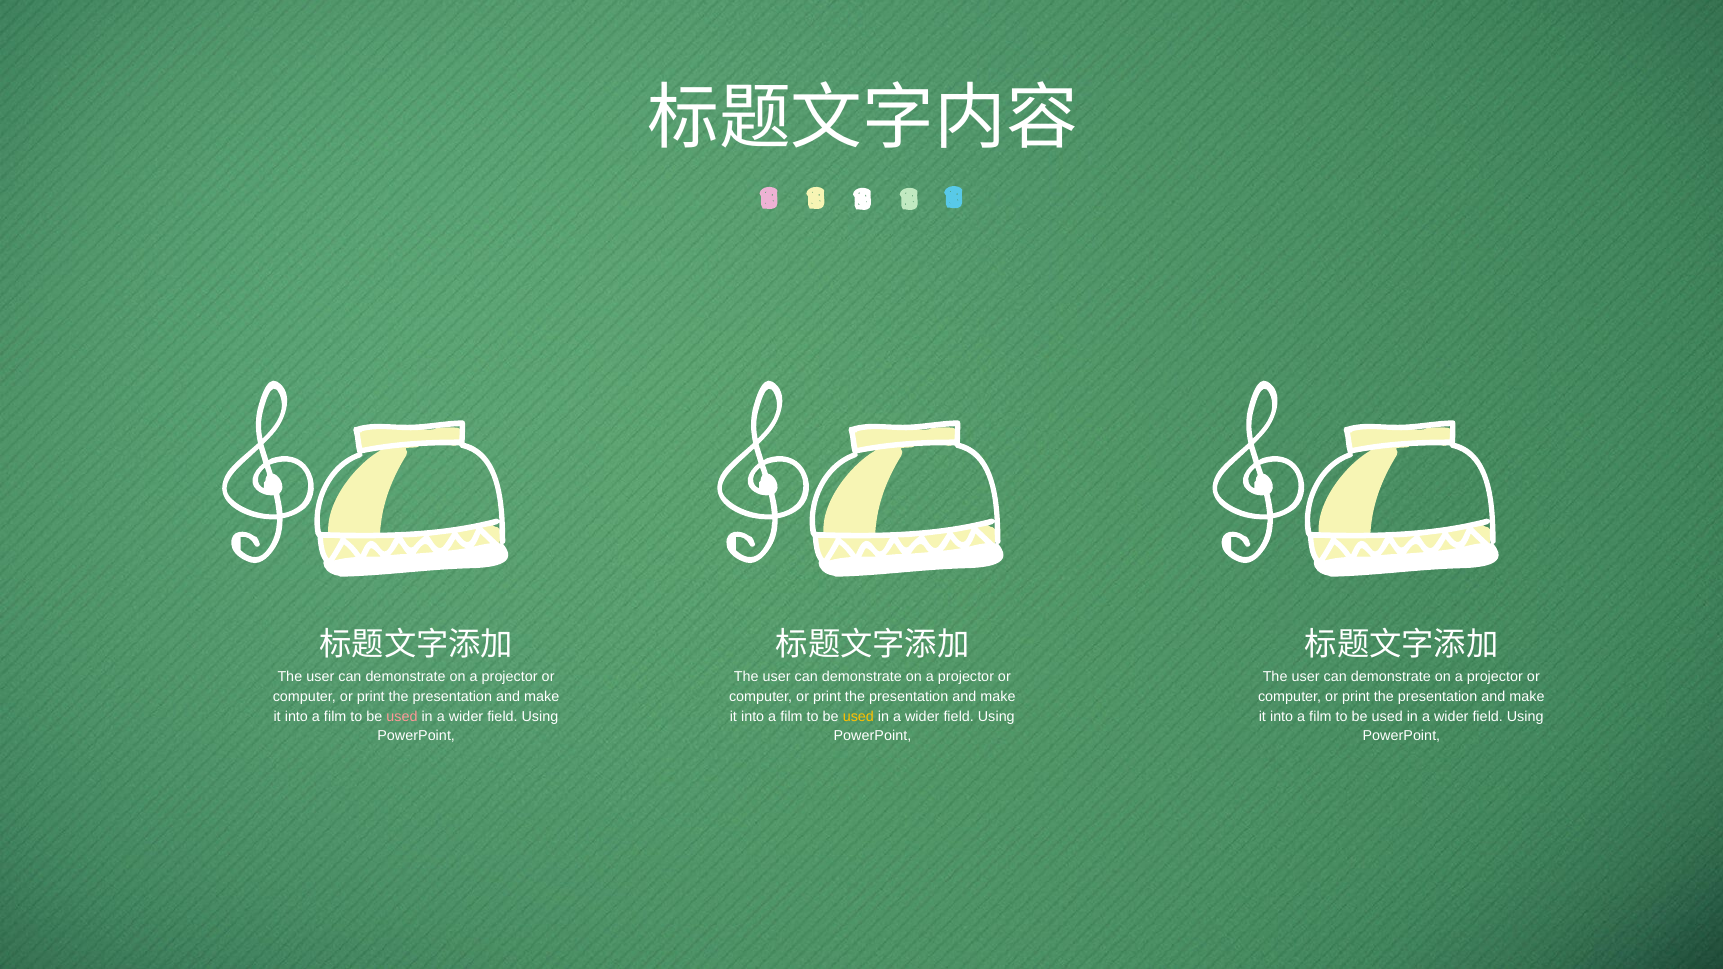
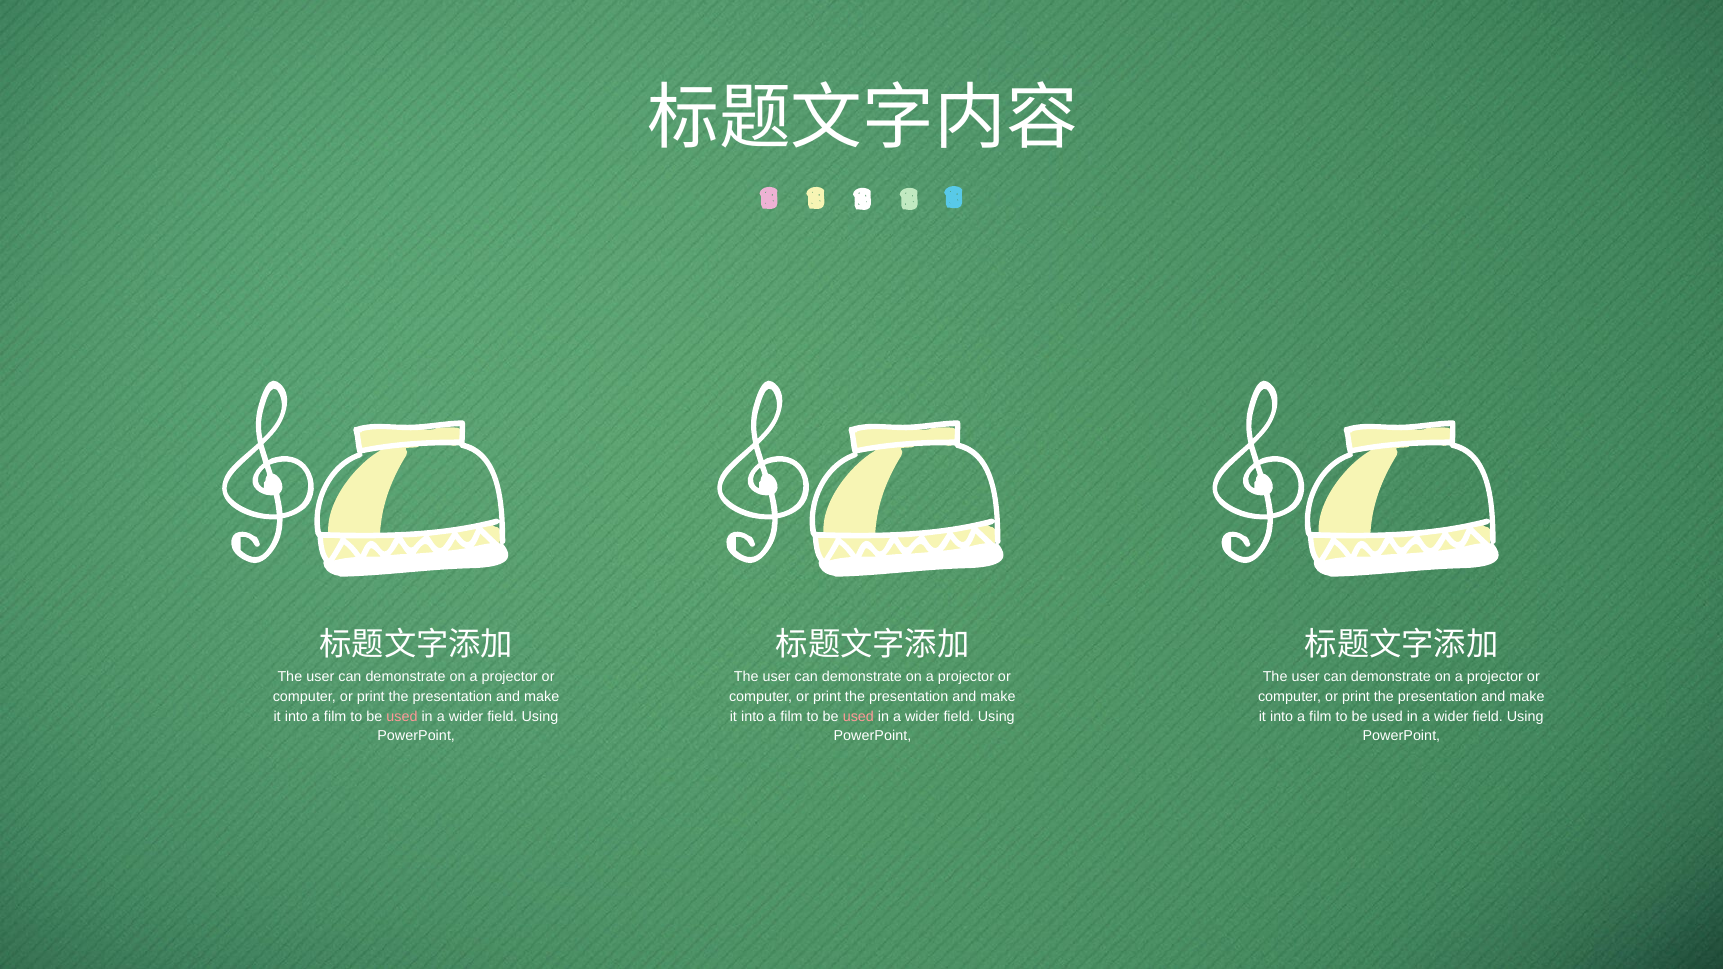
used colour: yellow -> pink (858, 717)
